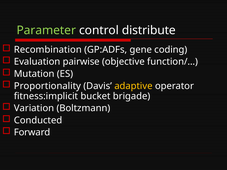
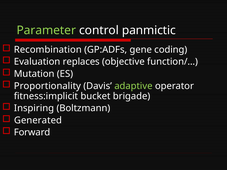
distribute: distribute -> panmictic (149, 30)
pairwise: pairwise -> replaces (81, 62)
adaptive colour: yellow -> light green (133, 86)
Variation: Variation -> Inspiring (34, 108)
Conducted: Conducted -> Generated (38, 120)
